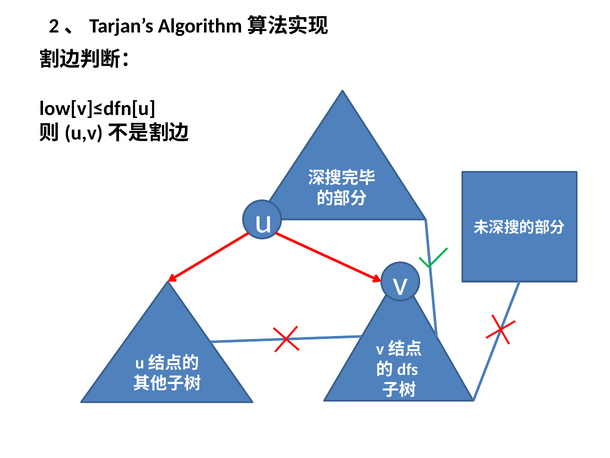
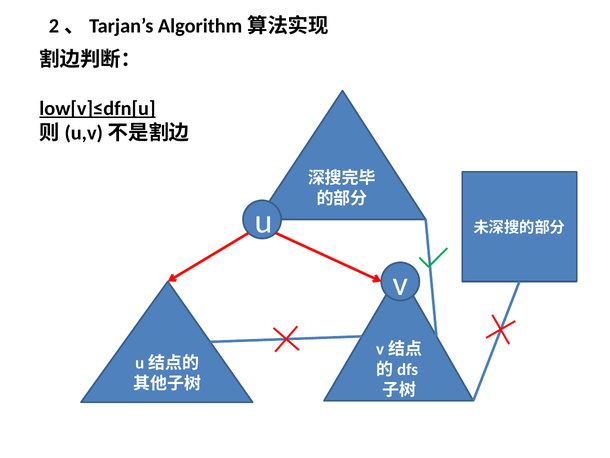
low[v]≤dfn[u underline: none -> present (97, 108)
